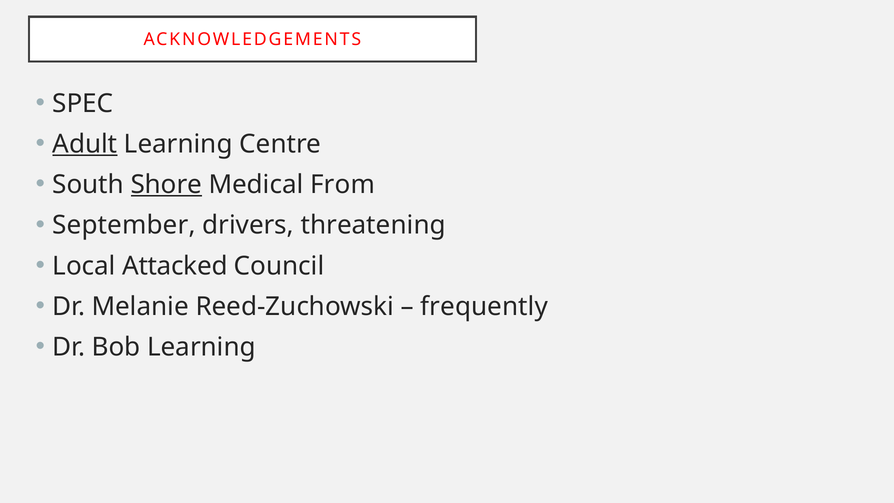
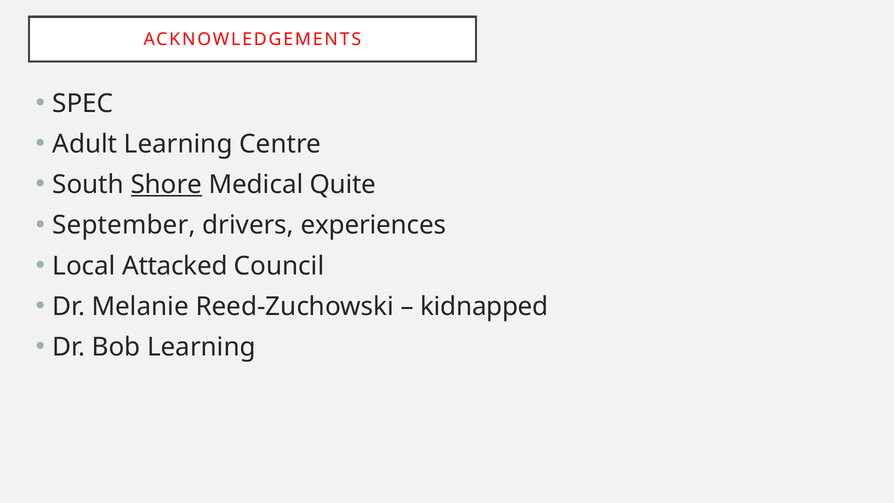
Adult underline: present -> none (85, 144)
From: From -> Quite (343, 185)
threatening: threatening -> experiences (373, 225)
frequently: frequently -> kidnapped (484, 307)
